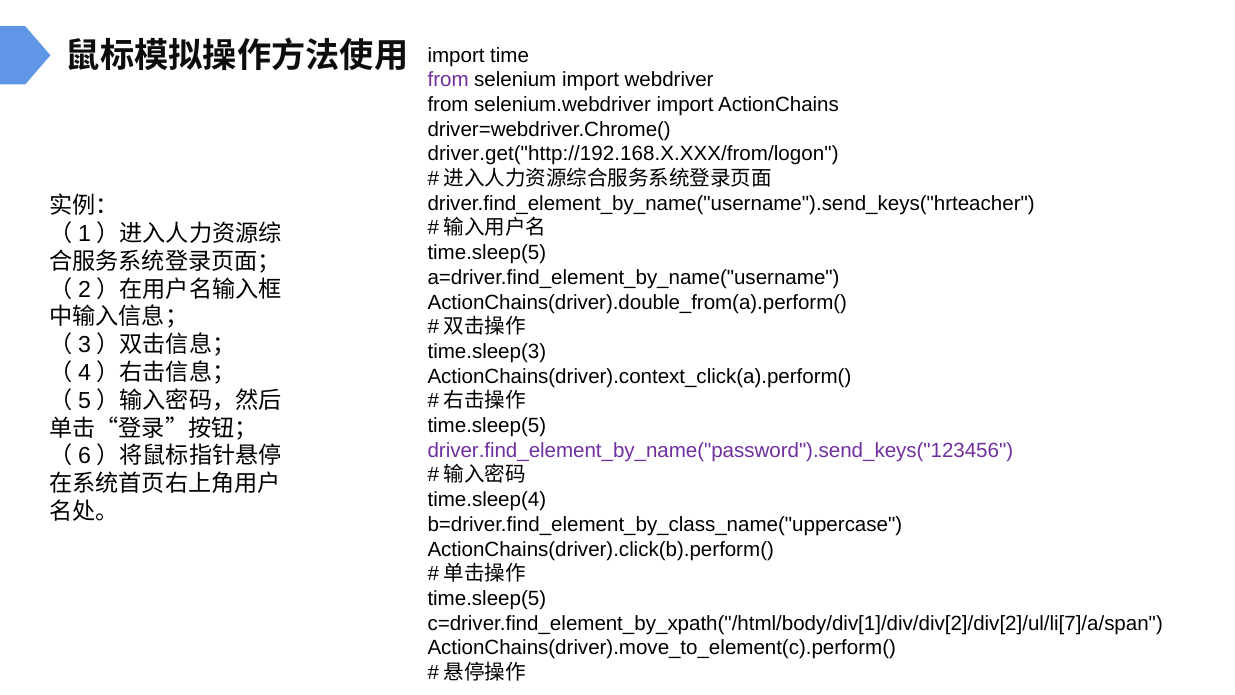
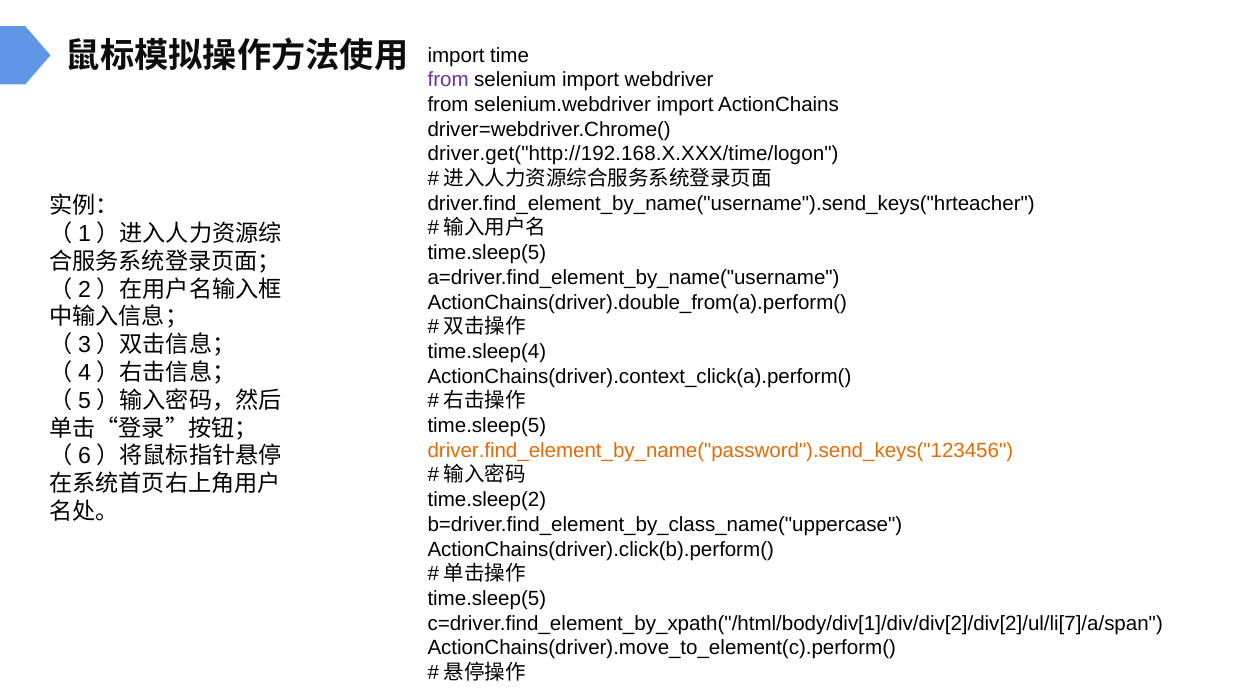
driver.get("http://192.168.X.XXX/from/logon: driver.get("http://192.168.X.XXX/from/logon -> driver.get("http://192.168.X.XXX/time/logon (633, 154)
time.sleep(3: time.sleep(3 -> time.sleep(4 (487, 352)
driver.find_element_by_name("password").send_keys("123456 colour: purple -> orange (720, 450)
time.sleep(4: time.sleep(4 -> time.sleep(2 (487, 500)
